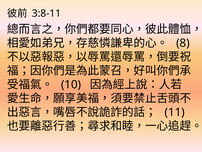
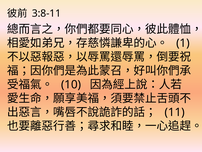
8: 8 -> 1 (183, 43)
